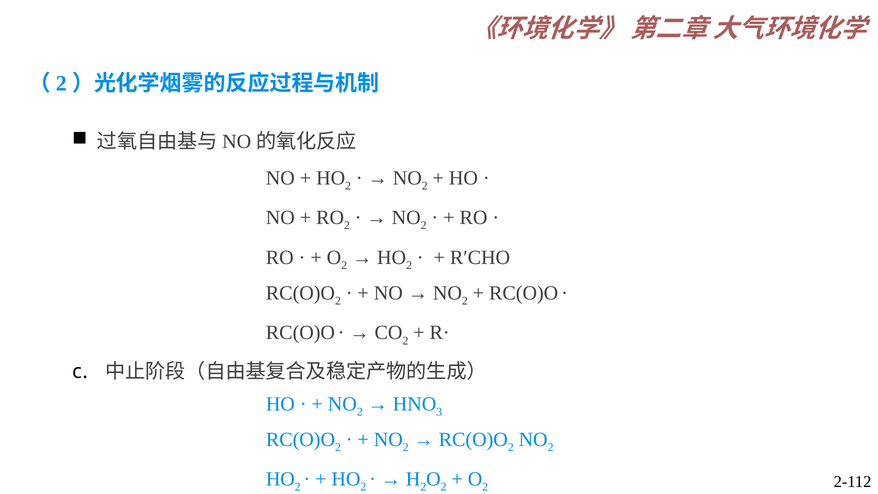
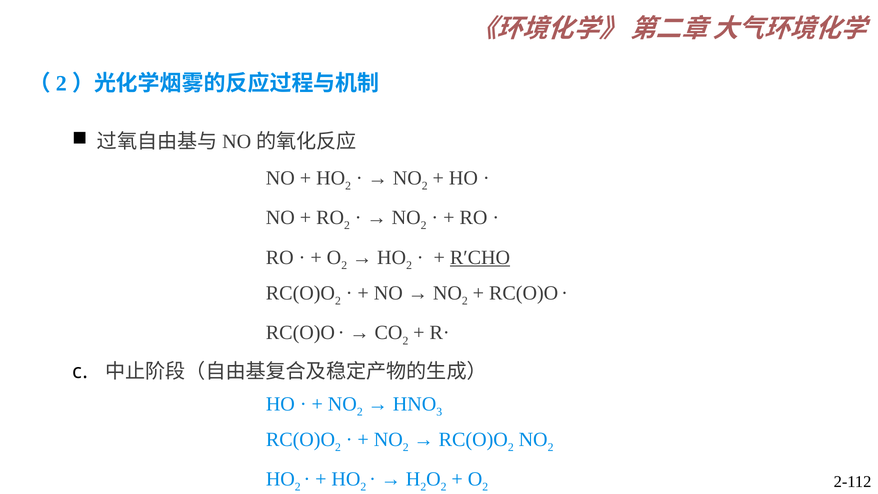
R′CHO underline: none -> present (480, 257)
